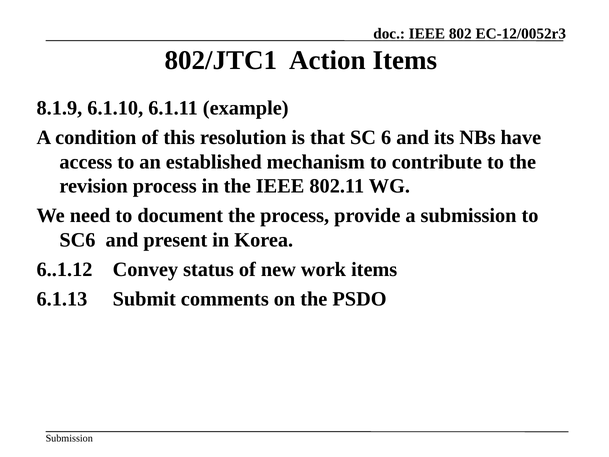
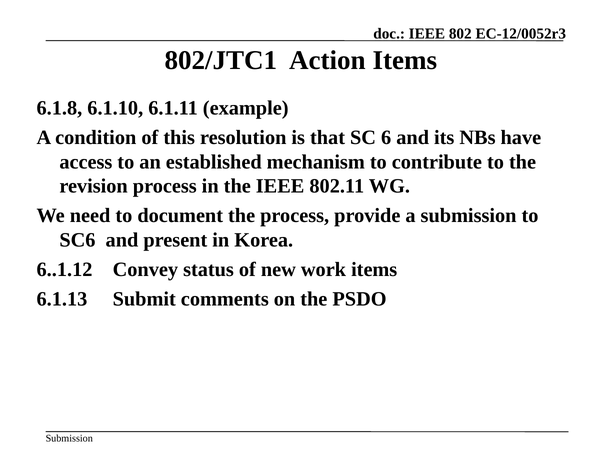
8.1.9: 8.1.9 -> 6.1.8 (59, 108)
